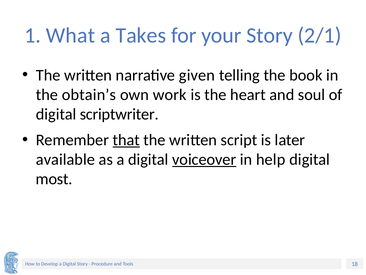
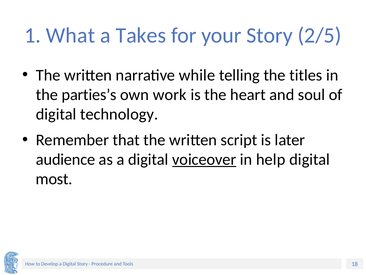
2/1: 2/1 -> 2/5 (320, 35)
given: given -> while (197, 75)
book: book -> titles (306, 75)
obtain’s: obtain’s -> parties’s (89, 95)
scriptwriter: scriptwriter -> technology (119, 114)
that underline: present -> none (126, 140)
available: available -> audience (66, 159)
